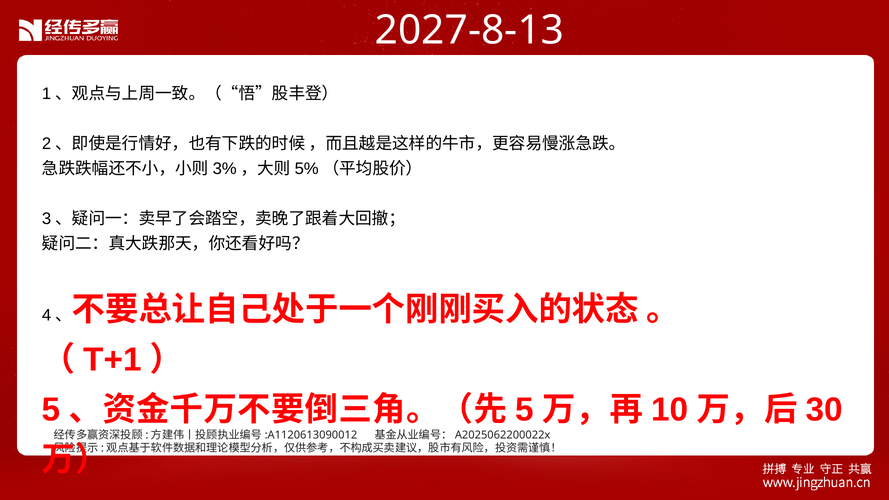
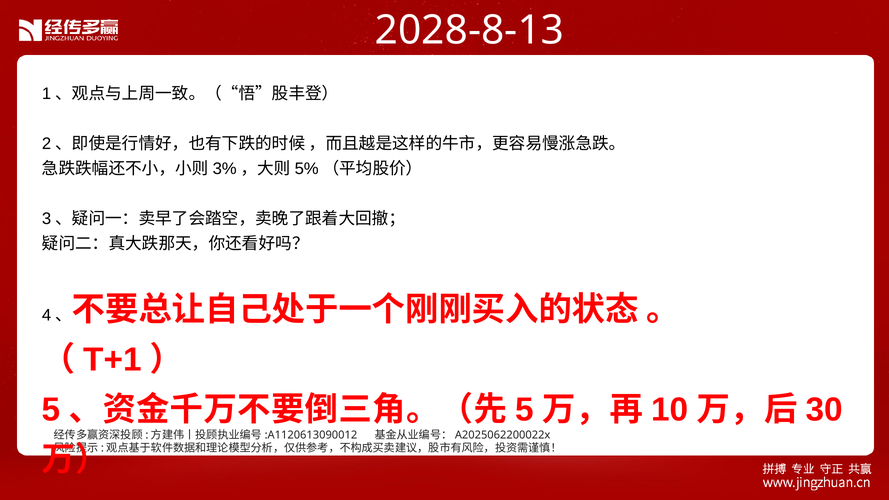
2027-8-13: 2027-8-13 -> 2028-8-13 (469, 31)
